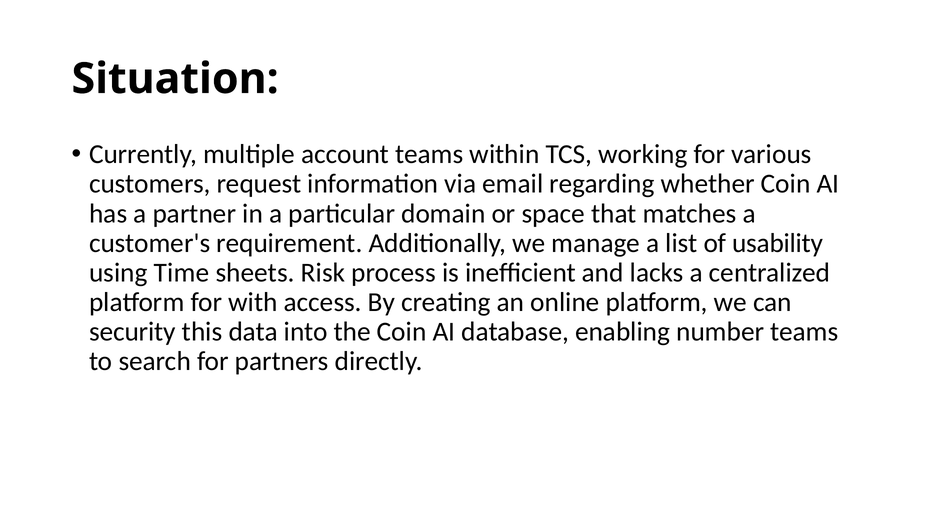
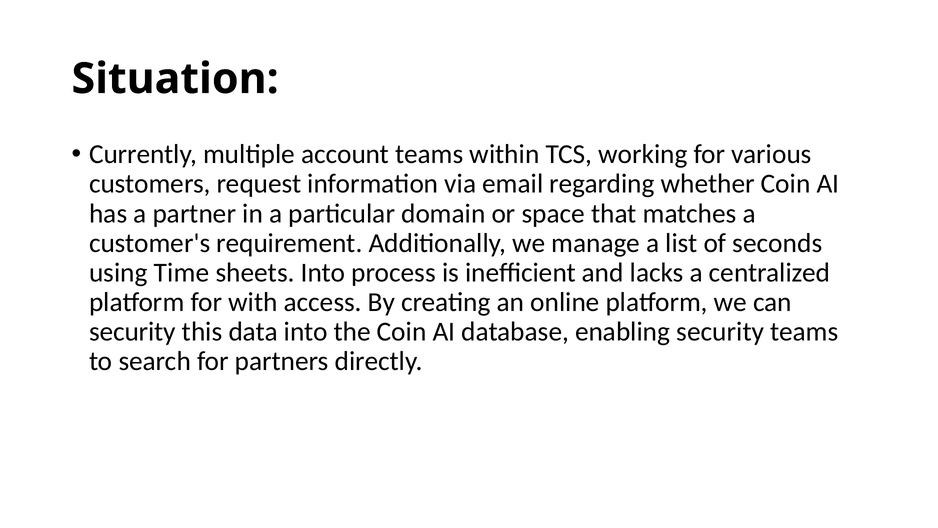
usability: usability -> seconds (777, 243)
sheets Risk: Risk -> Into (323, 272)
enabling number: number -> security (720, 332)
